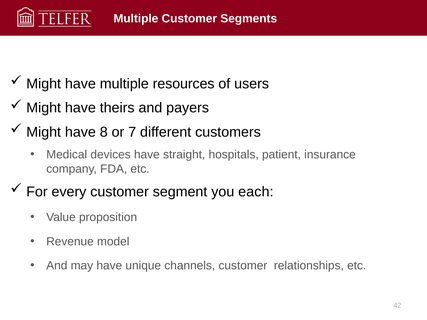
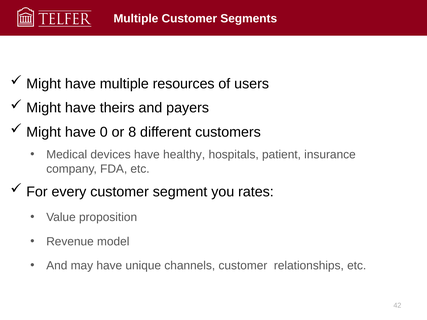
8: 8 -> 0 (104, 132)
7: 7 -> 8 (132, 132)
straight: straight -> healthy (184, 155)
each: each -> rates (256, 192)
